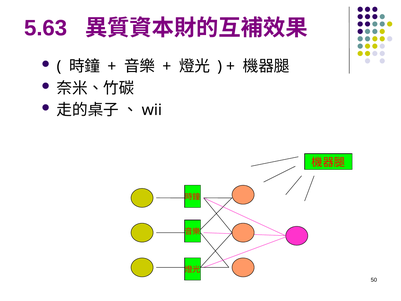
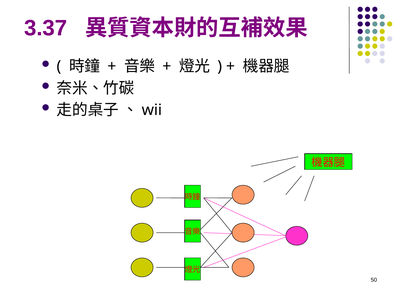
5.63: 5.63 -> 3.37 (46, 28)
